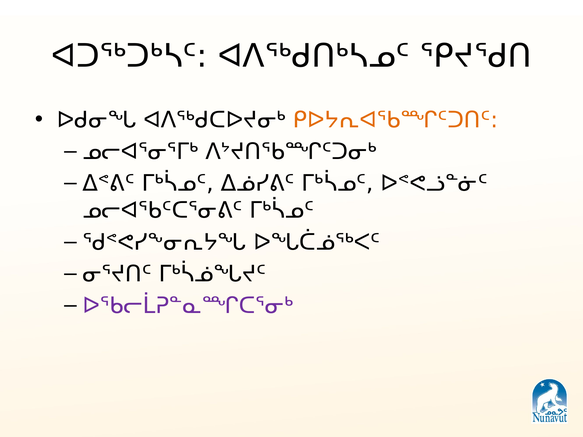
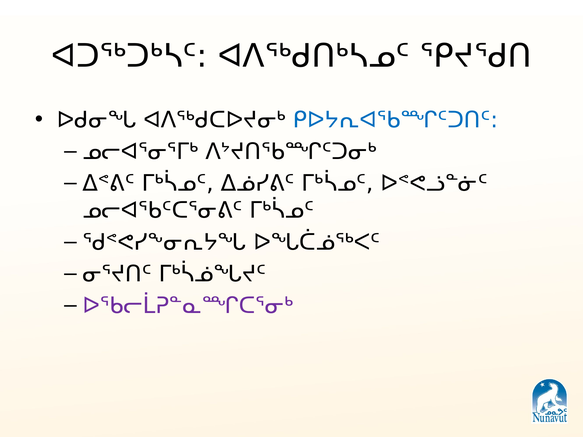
ᑭᐅᔭᕆᐊᖃᙱᑦᑐᑎᑦ colour: orange -> blue (395, 120)
